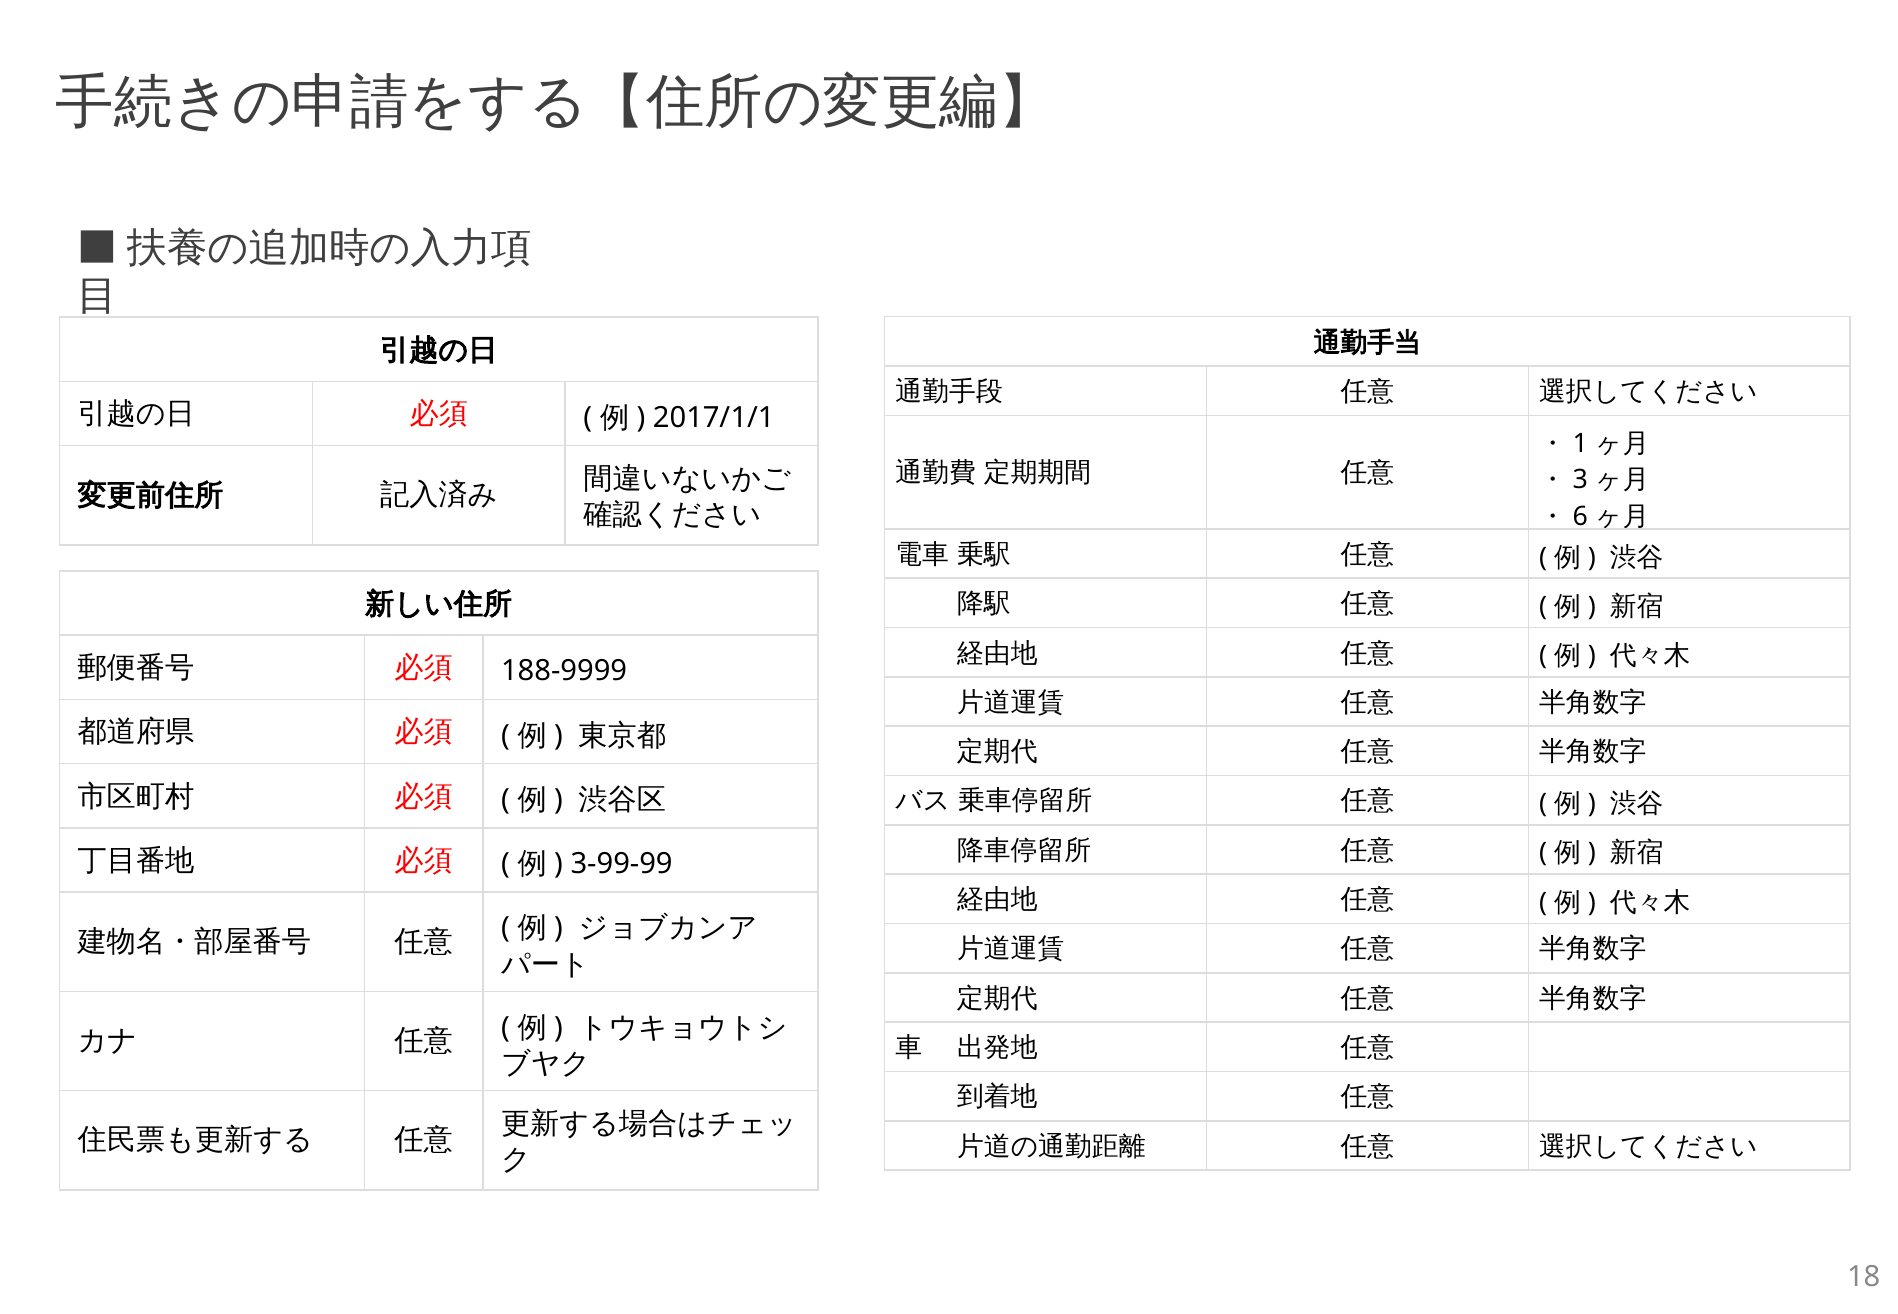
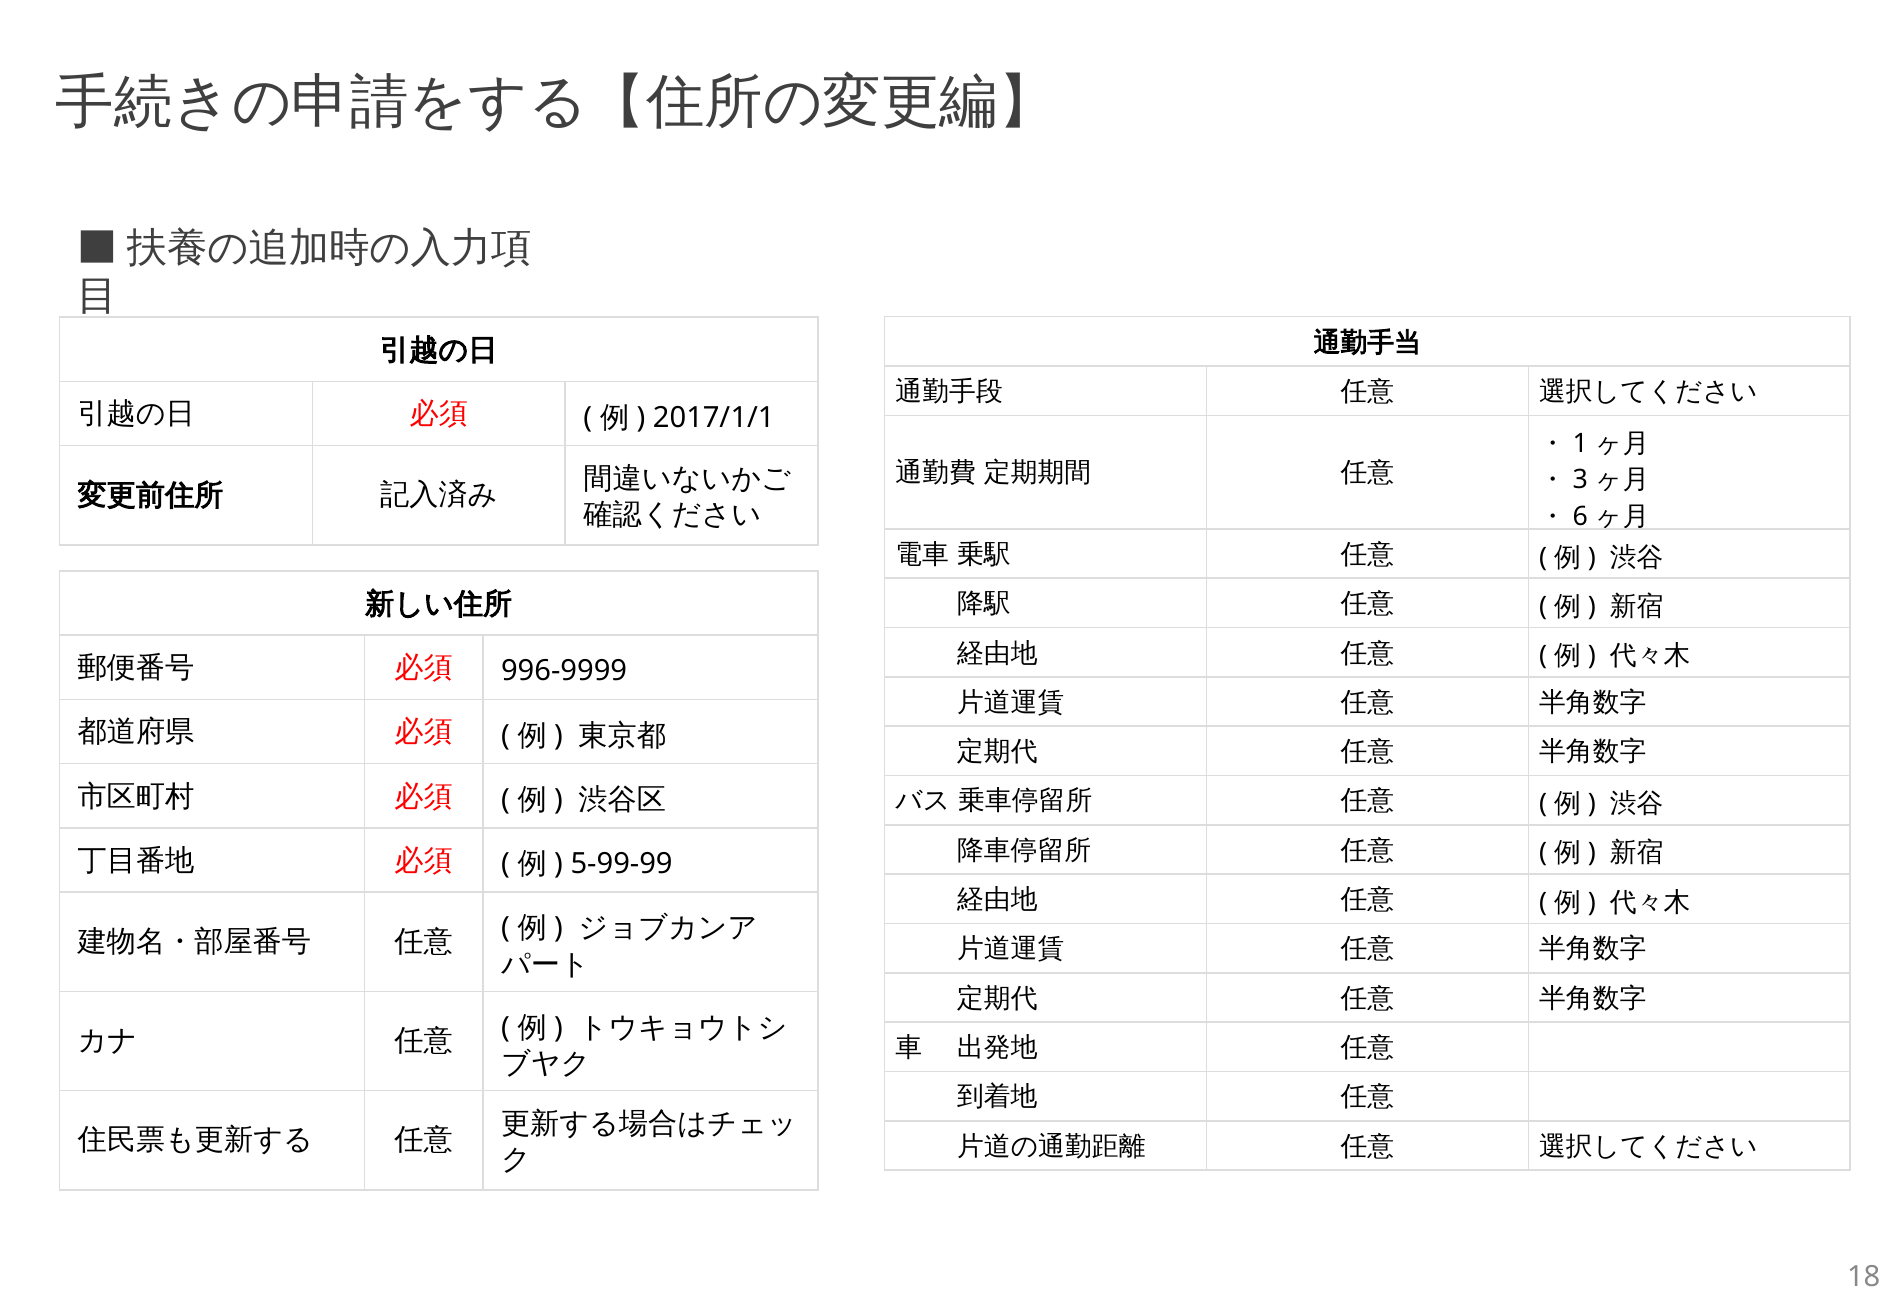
188-9999: 188-9999 -> 996-9999 (564, 671)
3-99-99: 3-99-99 -> 5-99-99 (622, 864)
